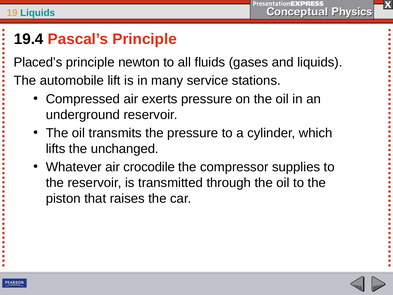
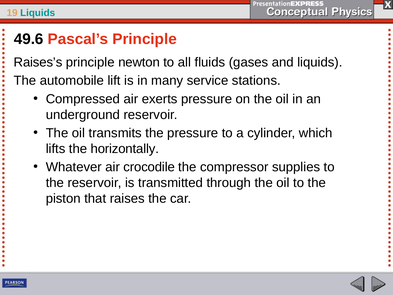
19.4: 19.4 -> 49.6 (29, 39)
Placed’s: Placed’s -> Raises’s (38, 62)
unchanged: unchanged -> horizontally (125, 149)
